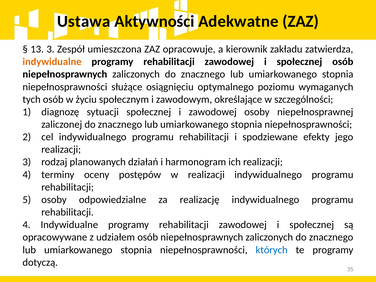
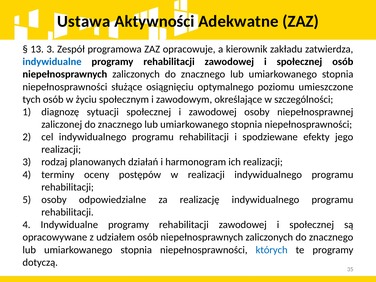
umieszczona: umieszczona -> programowa (115, 49)
indywidualne colour: orange -> blue (52, 62)
wymaganych: wymaganych -> umieszczone (326, 87)
